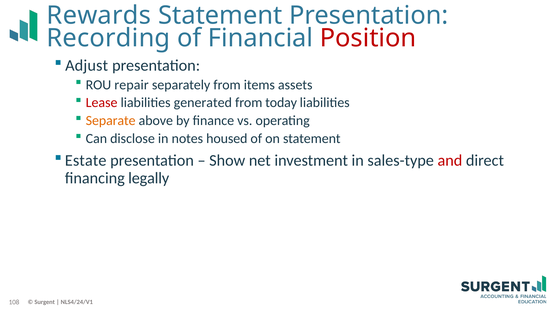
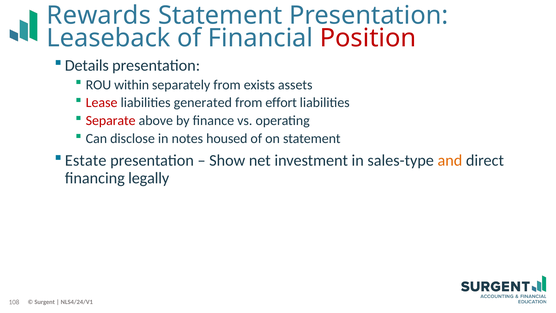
Recording: Recording -> Leaseback (108, 38)
Adjust: Adjust -> Details (87, 66)
repair: repair -> within (132, 85)
items: items -> exists (259, 85)
today: today -> effort (281, 103)
Separate colour: orange -> red (111, 120)
and colour: red -> orange (450, 160)
